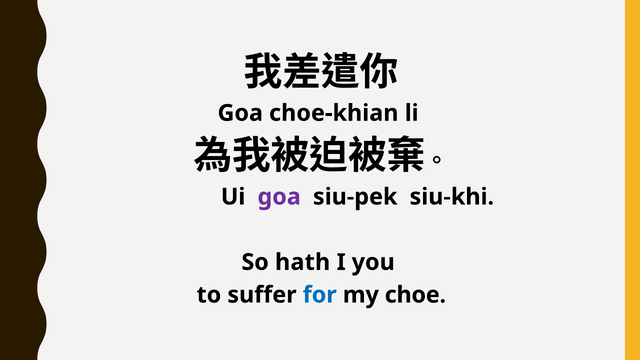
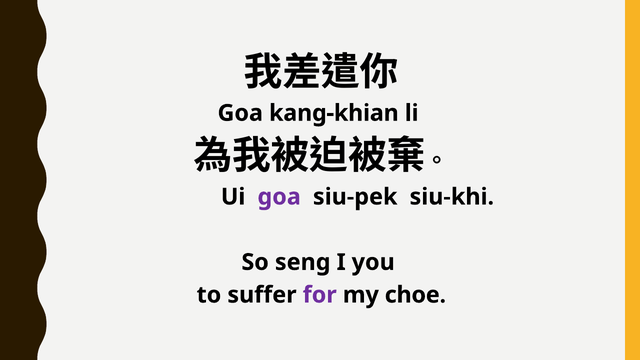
choe-khian: choe-khian -> kang-khian (334, 113)
hath: hath -> seng (303, 262)
for colour: blue -> purple (320, 295)
